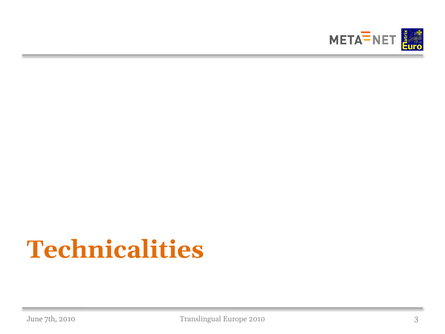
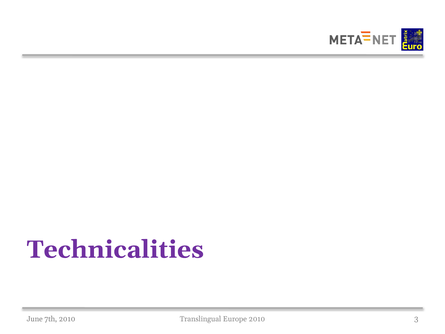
Technicalities colour: orange -> purple (115, 249)
